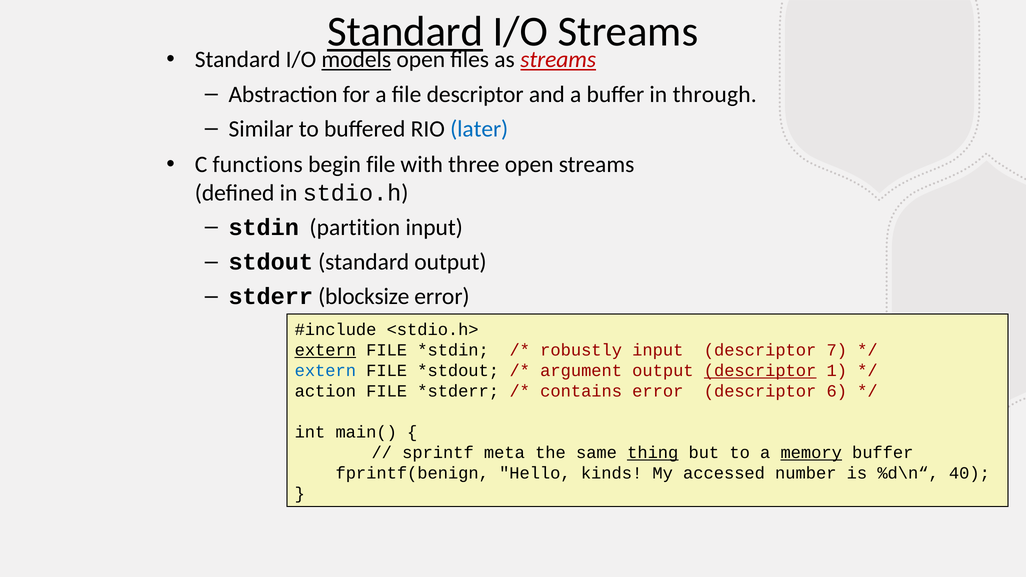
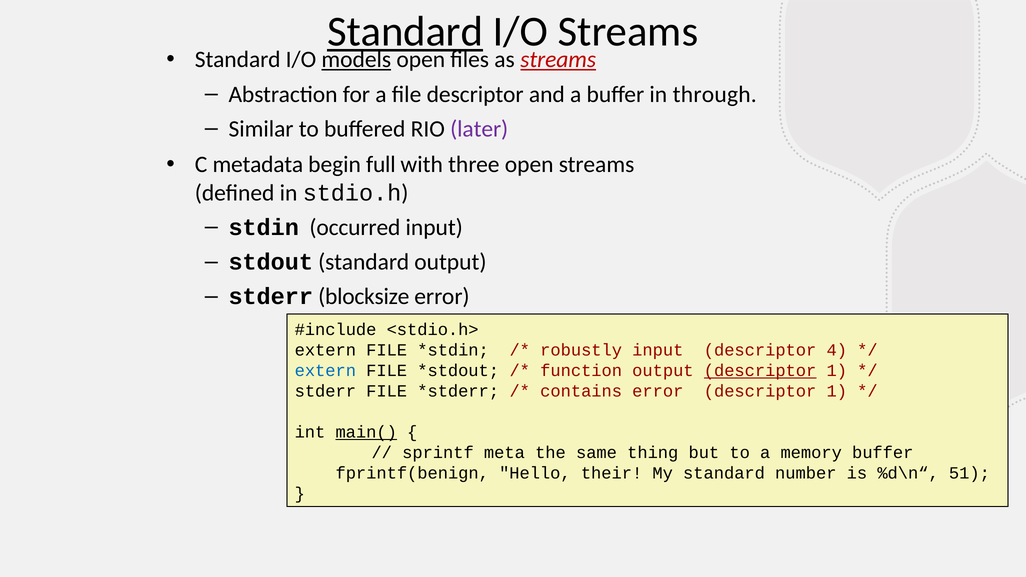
later colour: blue -> purple (479, 129)
functions: functions -> metadata (258, 165)
begin file: file -> full (381, 165)
partition: partition -> occurred (355, 228)
extern underline: present -> none (325, 350)
7: 7 -> 4 (837, 350)
argument: argument -> function (581, 371)
action: action -> stderr (325, 391)
error descriptor 6: 6 -> 1 (837, 391)
main( underline: none -> present (366, 432)
thing underline: present -> none (653, 453)
memory underline: present -> none (811, 453)
kinds: kinds -> their (612, 473)
My accessed: accessed -> standard (724, 473)
40: 40 -> 51 (969, 473)
